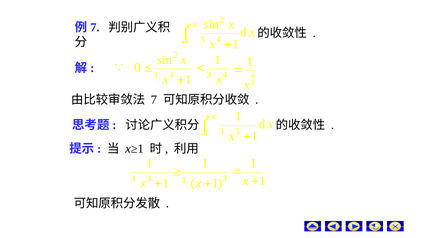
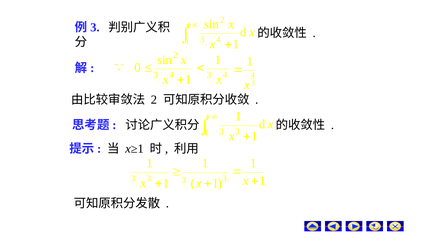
7: 7 -> 3 (95, 27)
7: 7 -> 2 (154, 100)
